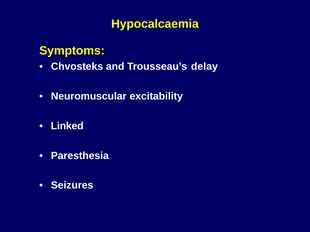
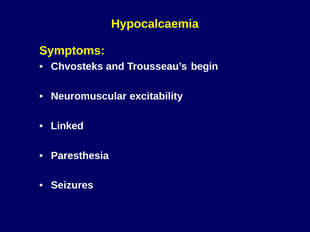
delay: delay -> begin (205, 67)
